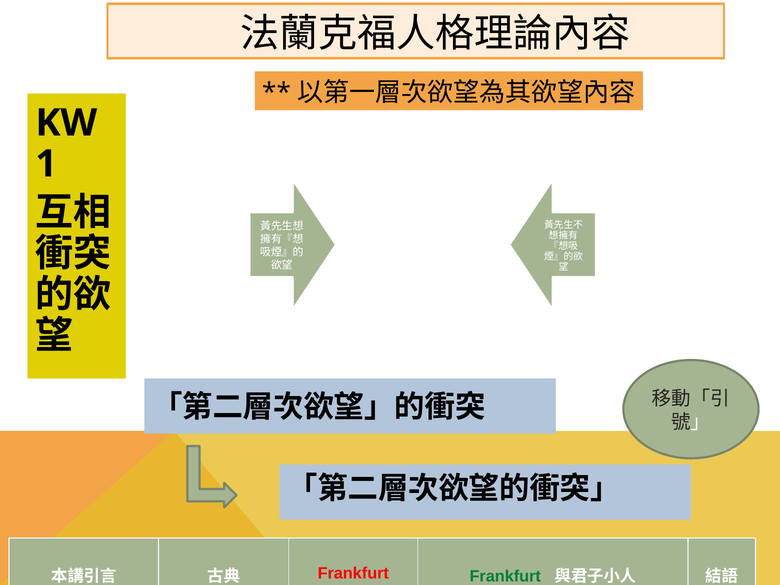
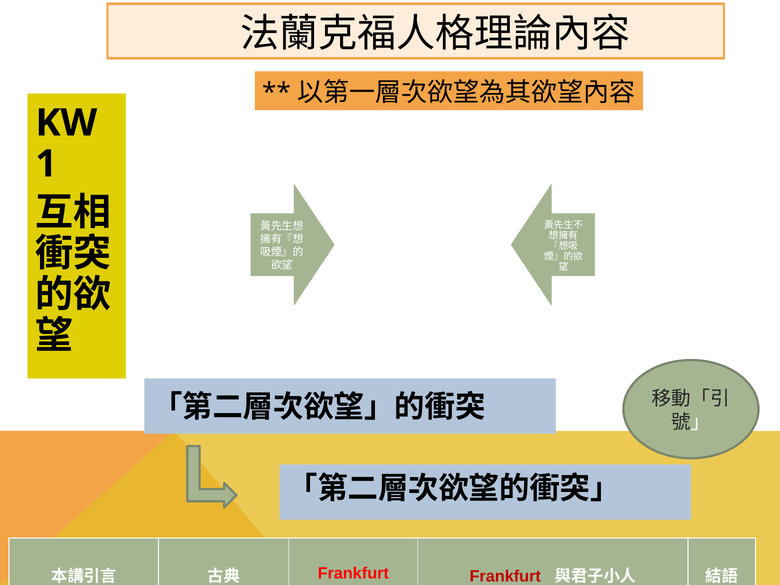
Frankfurt colour: green -> red (505, 577)
